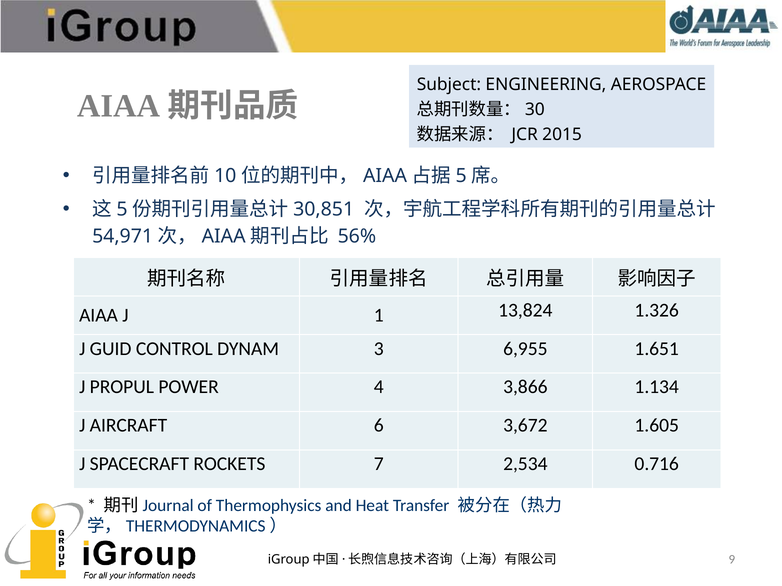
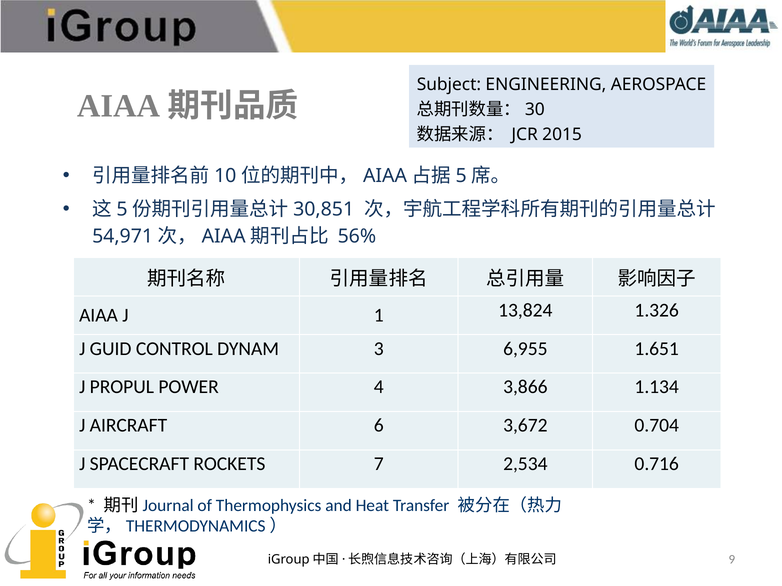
1.605: 1.605 -> 0.704 (657, 426)
